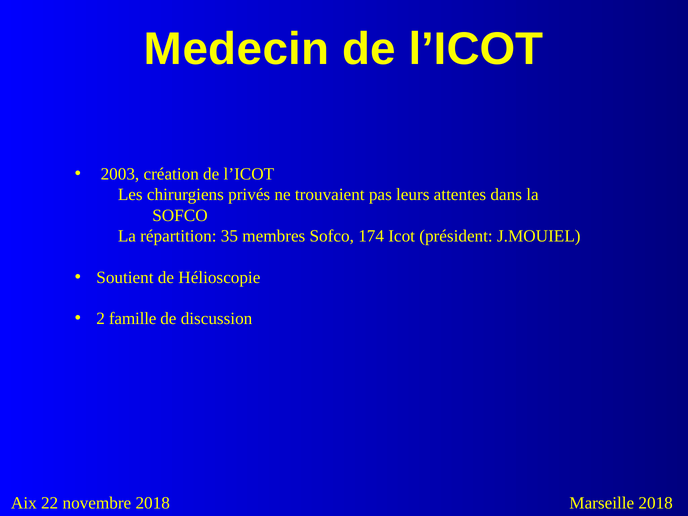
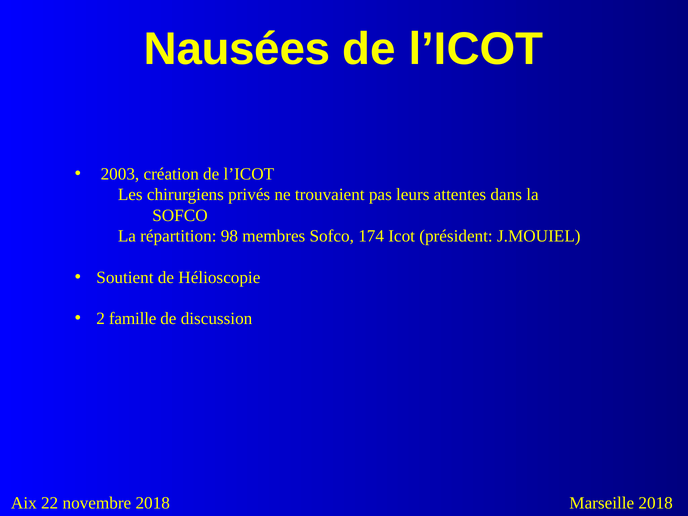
Medecin: Medecin -> Nausées (237, 49)
35: 35 -> 98 (229, 236)
